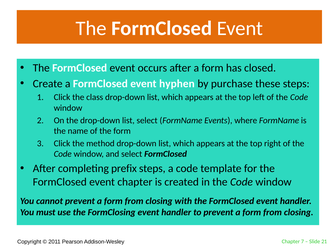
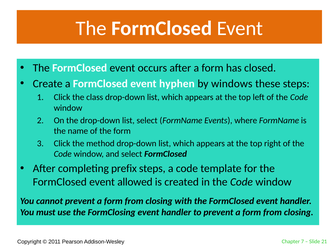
purchase: purchase -> windows (232, 84)
event chapter: chapter -> allowed (135, 182)
